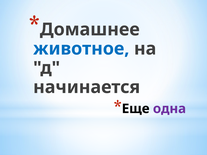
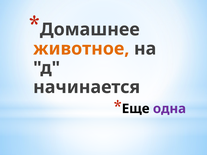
животное colour: blue -> orange (81, 49)
